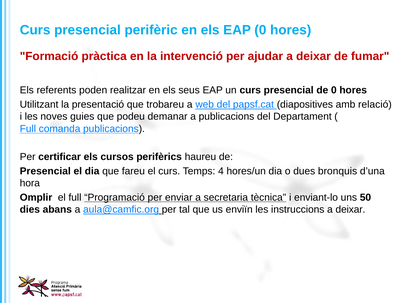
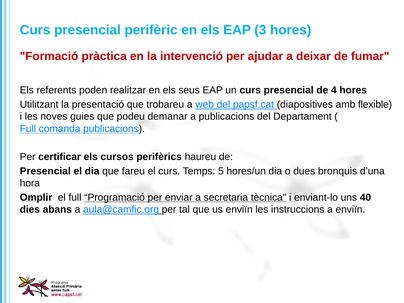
EAP 0: 0 -> 3 (260, 30)
de 0: 0 -> 4 (334, 90)
relació: relació -> flexible (375, 104)
4: 4 -> 5 (221, 171)
50: 50 -> 40 (366, 197)
instruccions a deixar: deixar -> enviïn (350, 209)
